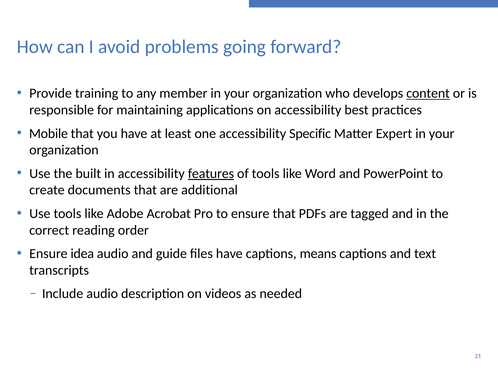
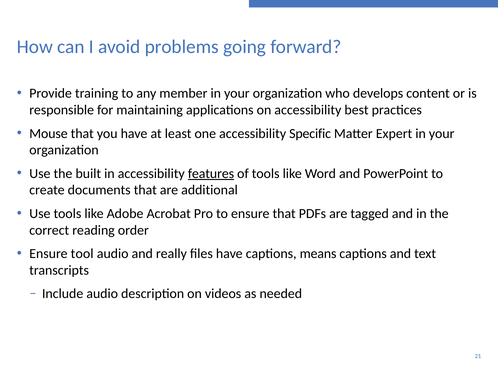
content underline: present -> none (428, 93)
Mobile: Mobile -> Mouse (48, 134)
idea: idea -> tool (82, 254)
guide: guide -> really (171, 254)
